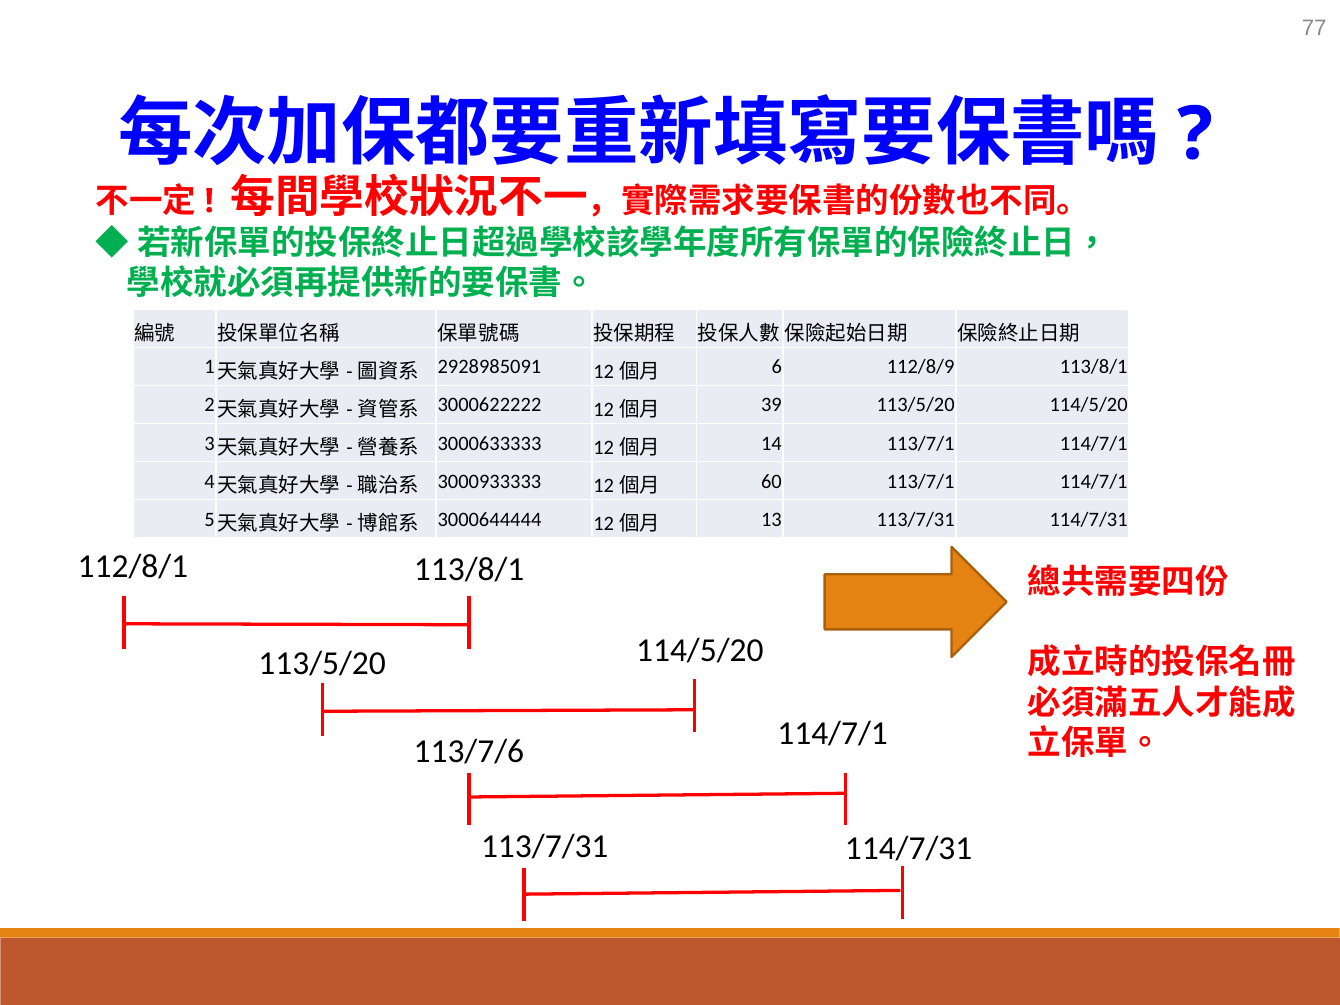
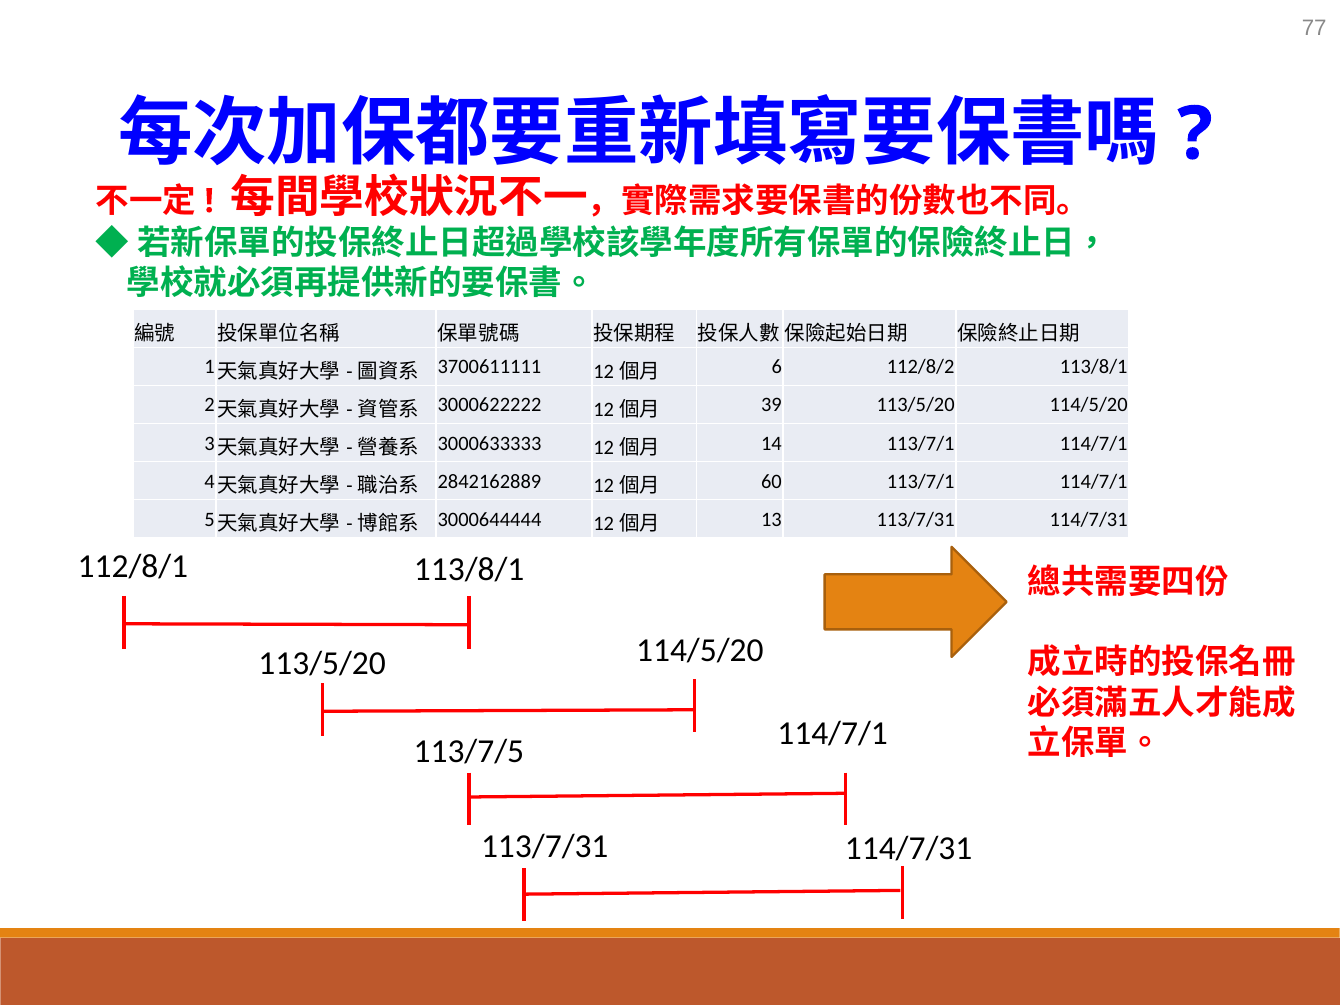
2928985091: 2928985091 -> 3700611111 (489, 367)
112/8/9: 112/8/9 -> 112/8/2 (921, 367)
3000933333: 3000933333 -> 2842162889 (489, 481)
113/7/6: 113/7/6 -> 113/7/5 (469, 751)
